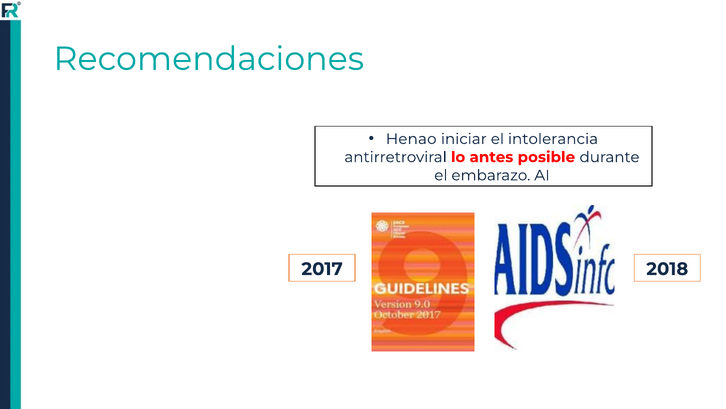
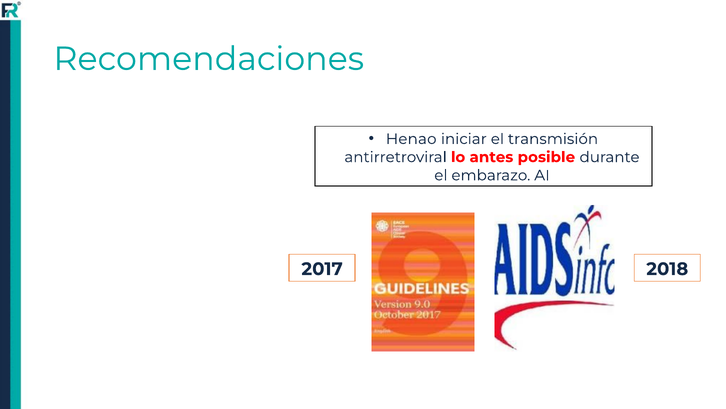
intolerancia: intolerancia -> transmisión (553, 139)
